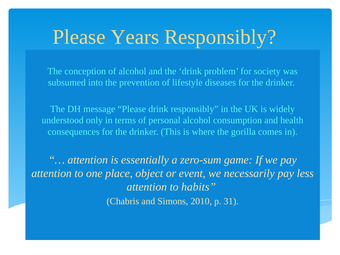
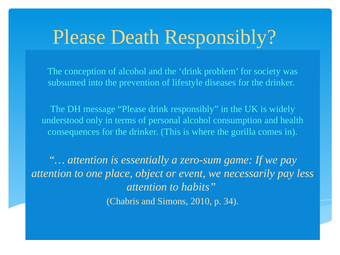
Years: Years -> Death (135, 37)
31: 31 -> 34 (231, 201)
